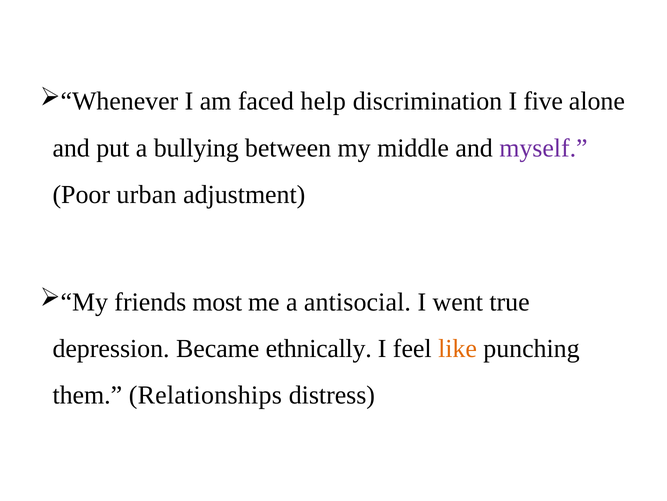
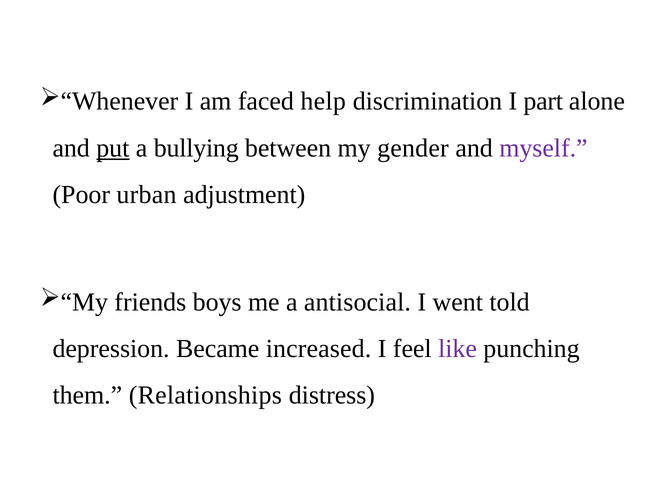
five: five -> part (543, 101)
put underline: none -> present (113, 148)
middle: middle -> gender (413, 148)
most: most -> boys (217, 302)
true: true -> told (510, 302)
ethnically: ethnically -> increased (319, 348)
like colour: orange -> purple (458, 348)
